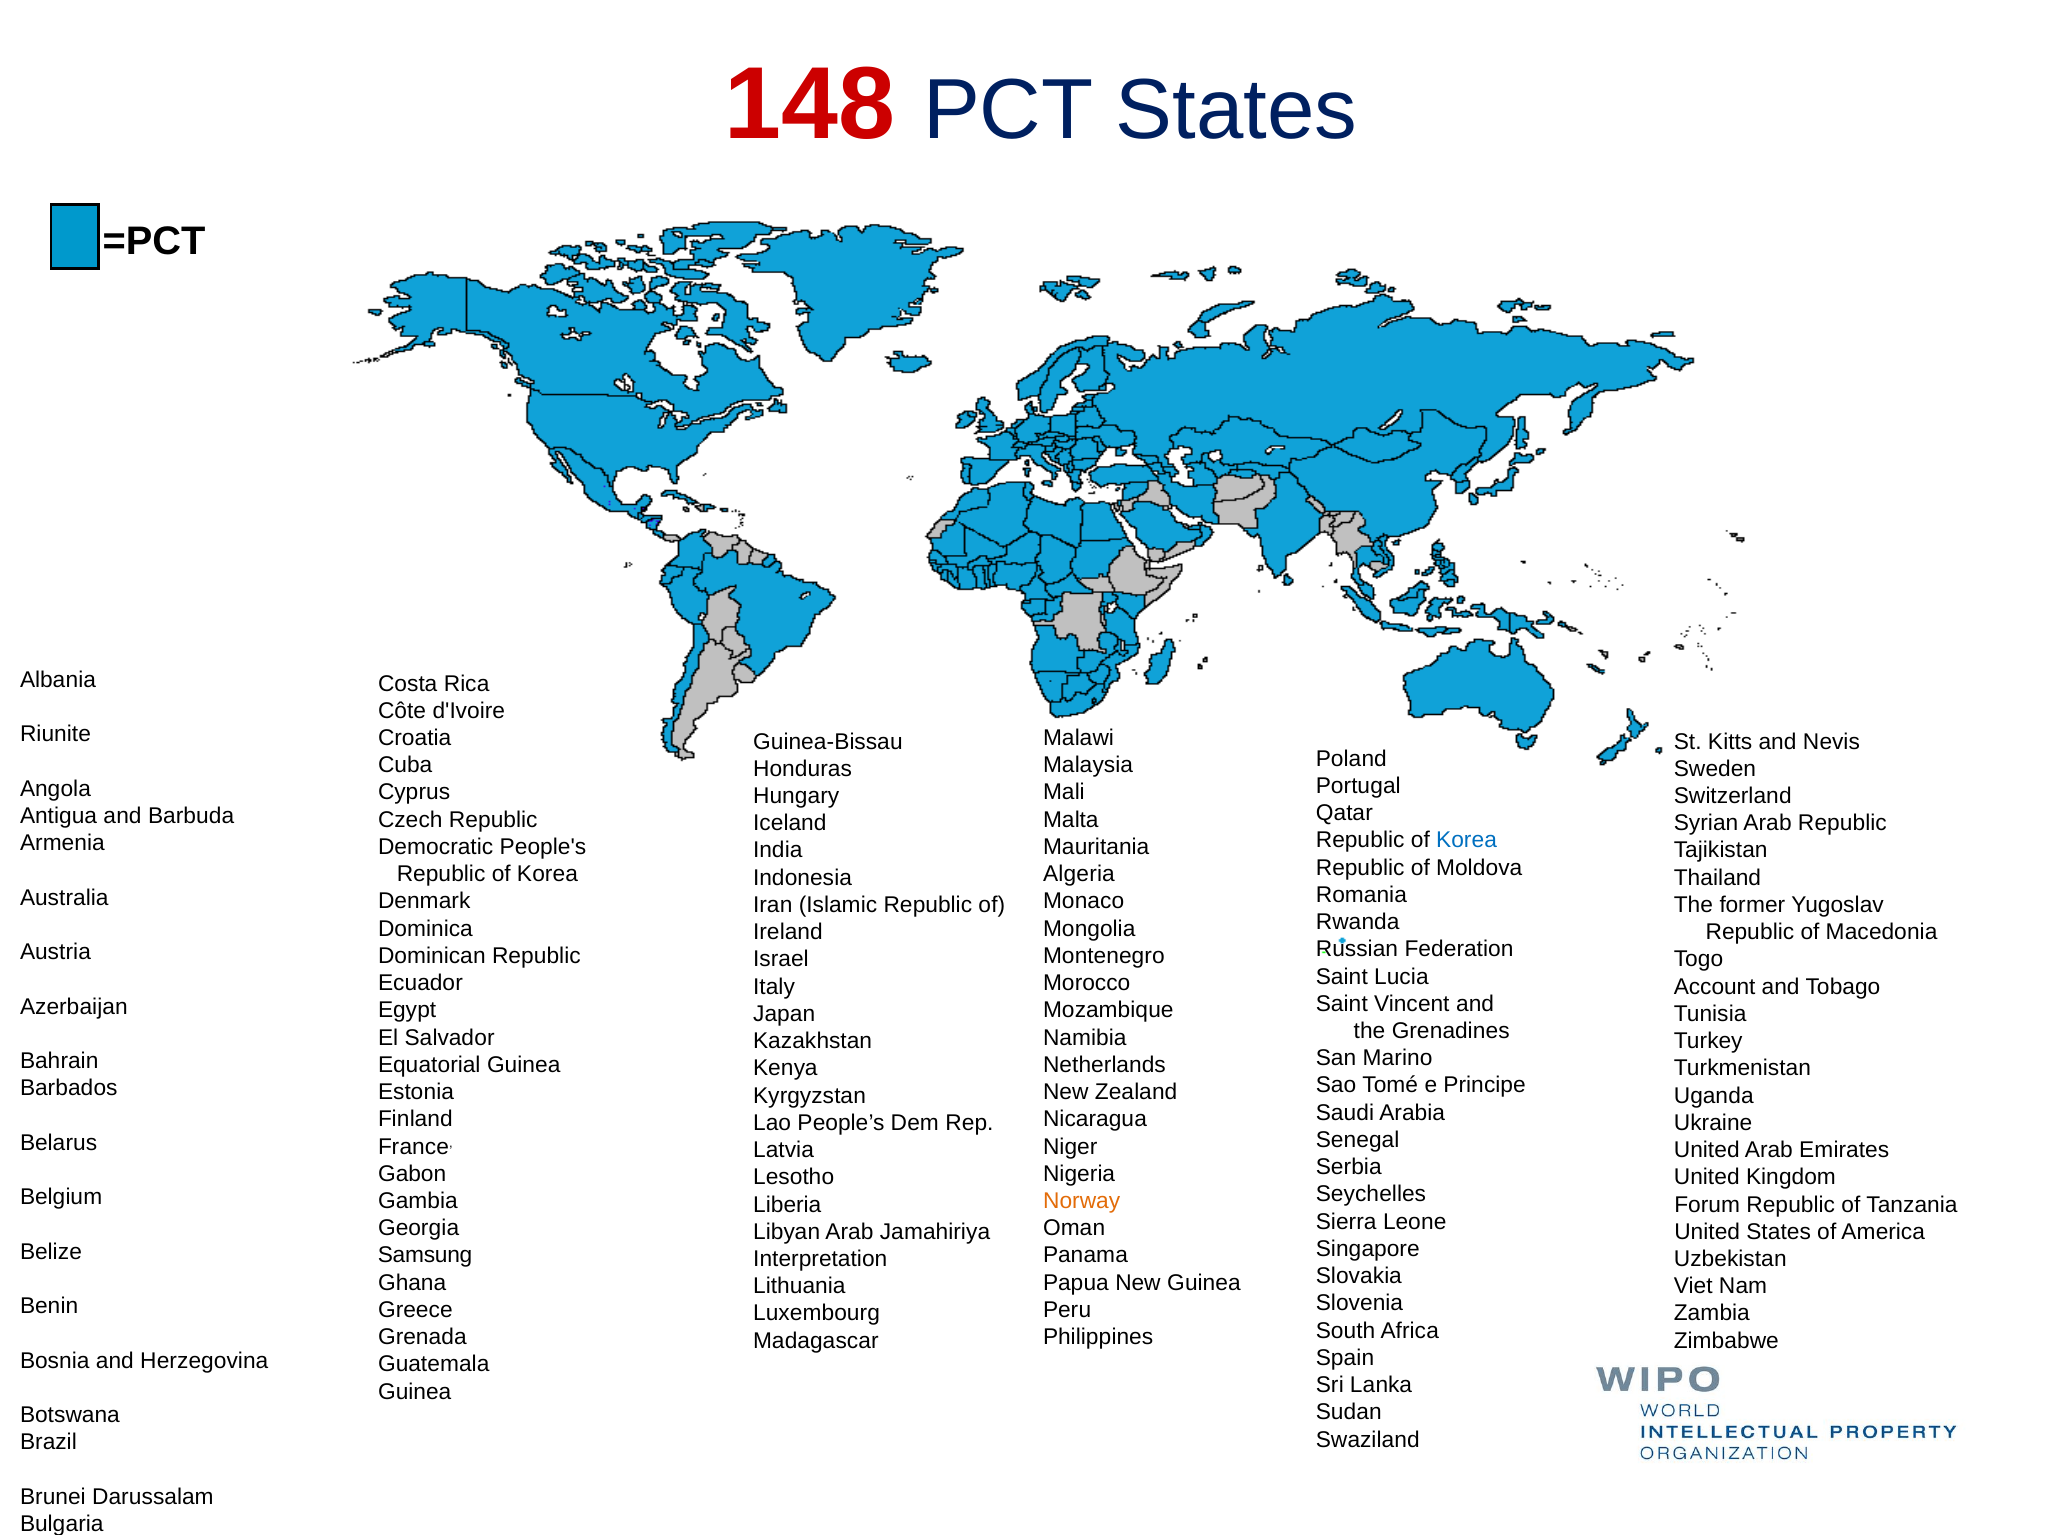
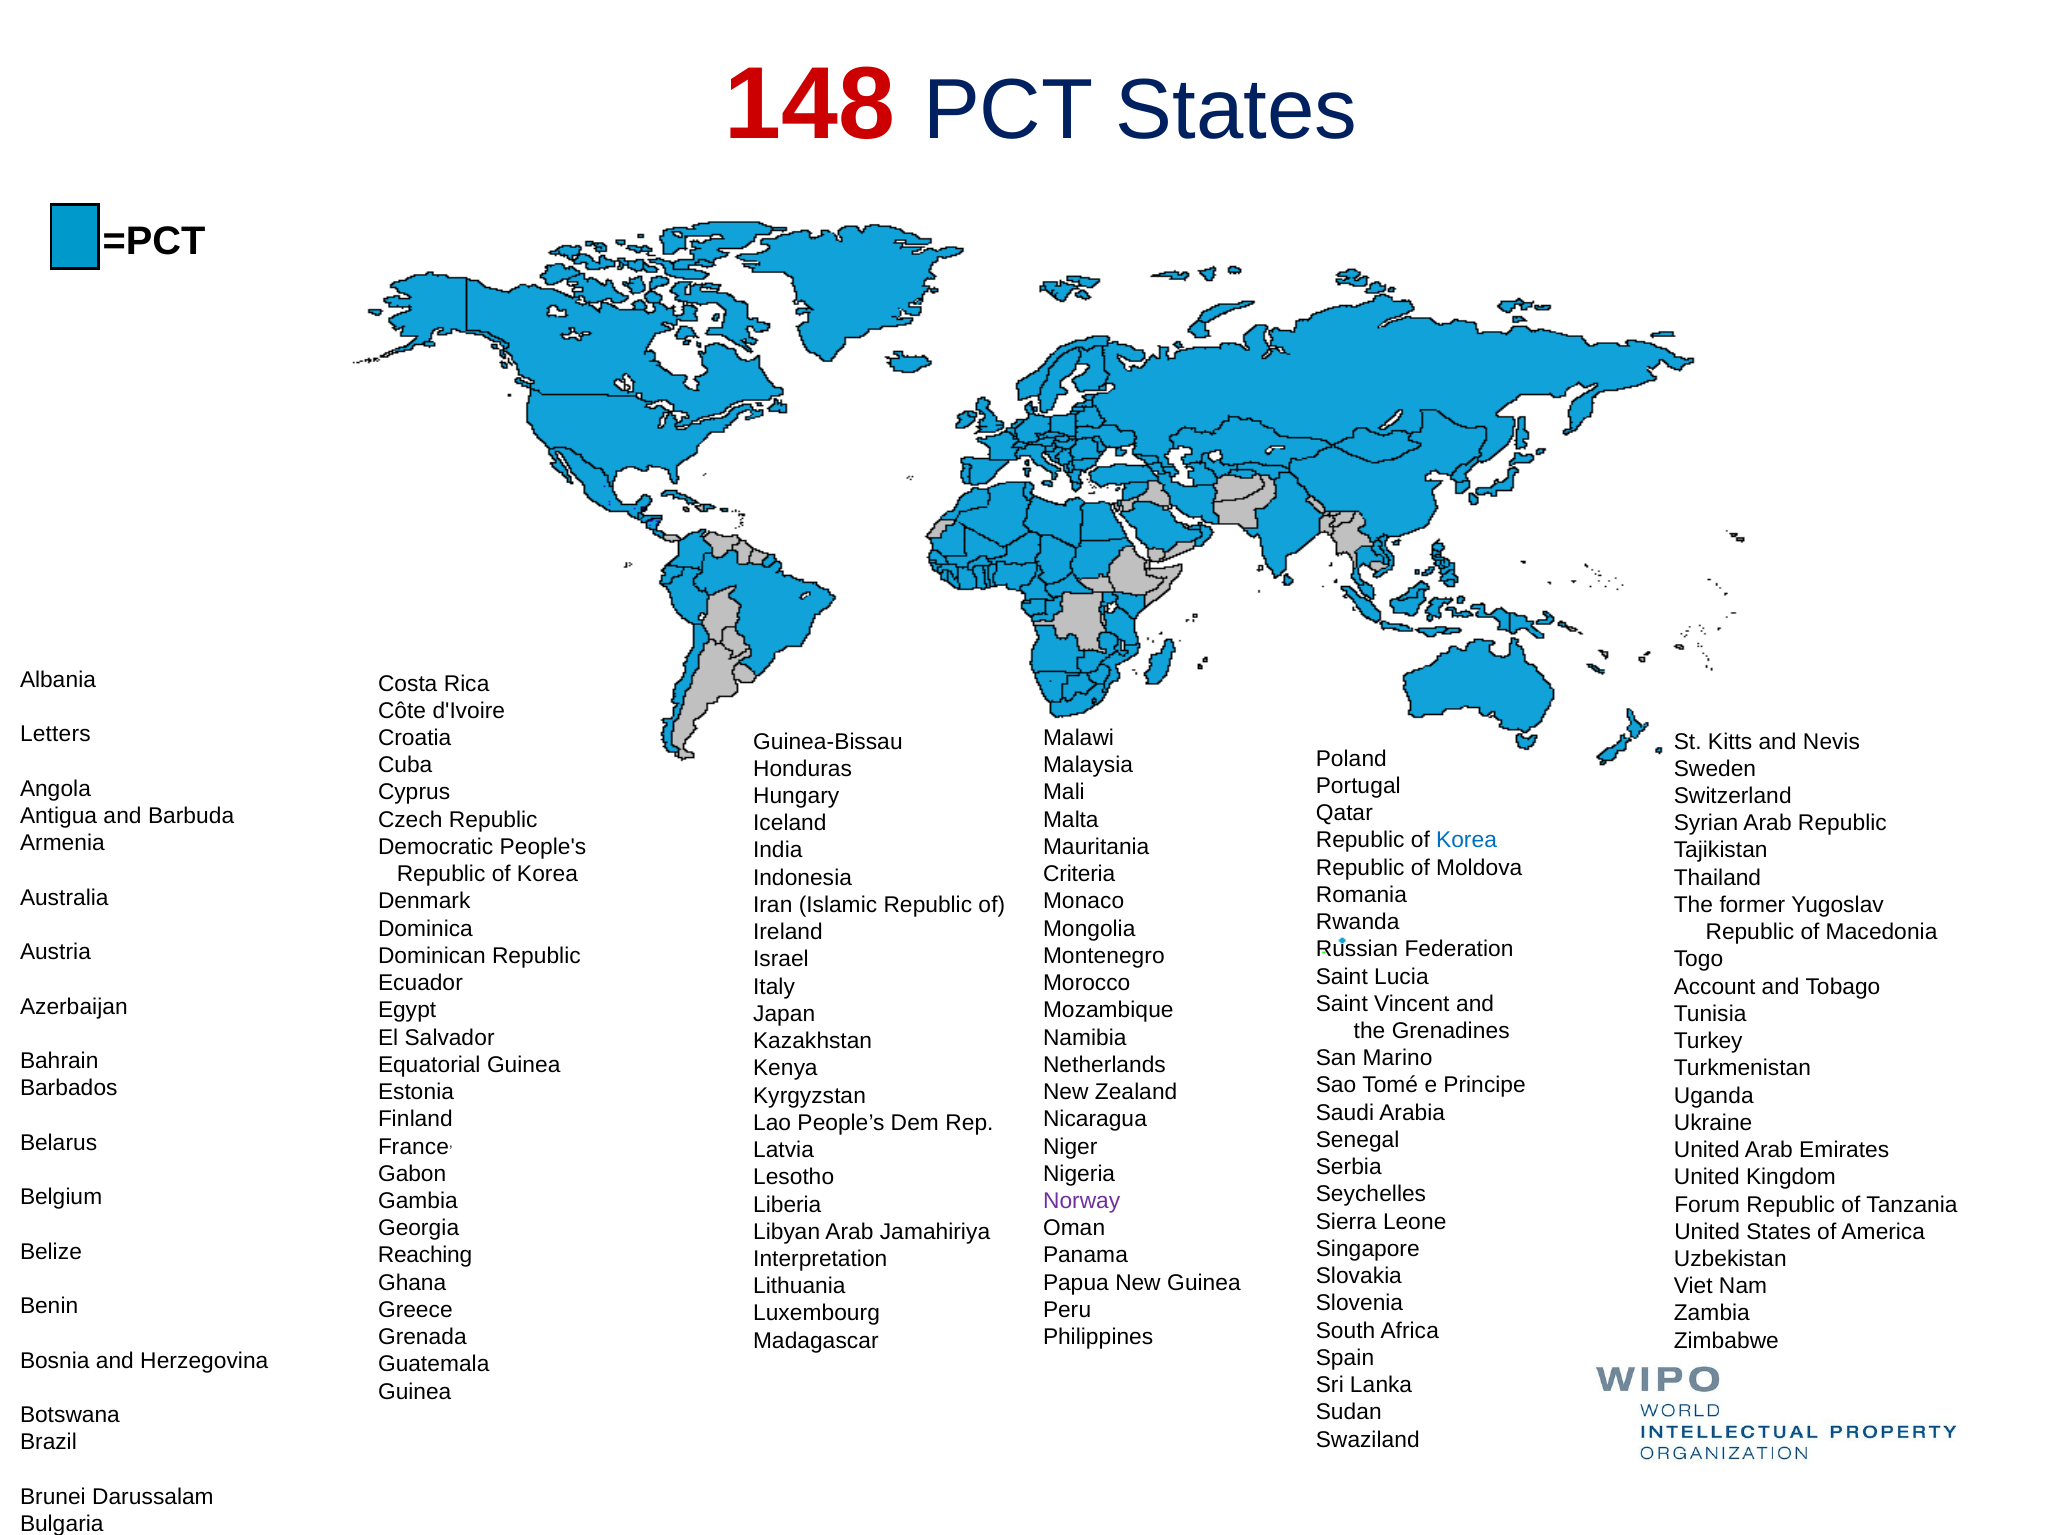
Riunite: Riunite -> Letters (55, 734)
Algeria: Algeria -> Criteria (1079, 874)
Norway colour: orange -> purple (1082, 1201)
Samsung: Samsung -> Reaching (425, 1255)
